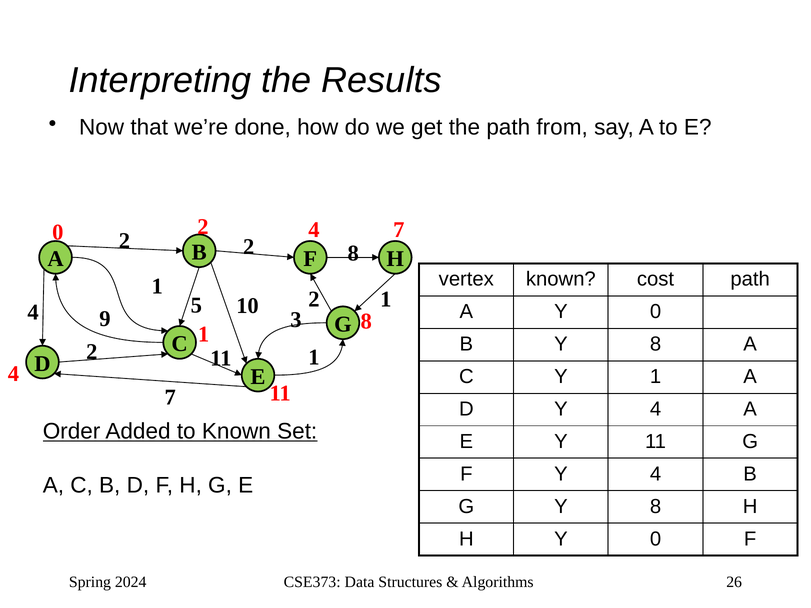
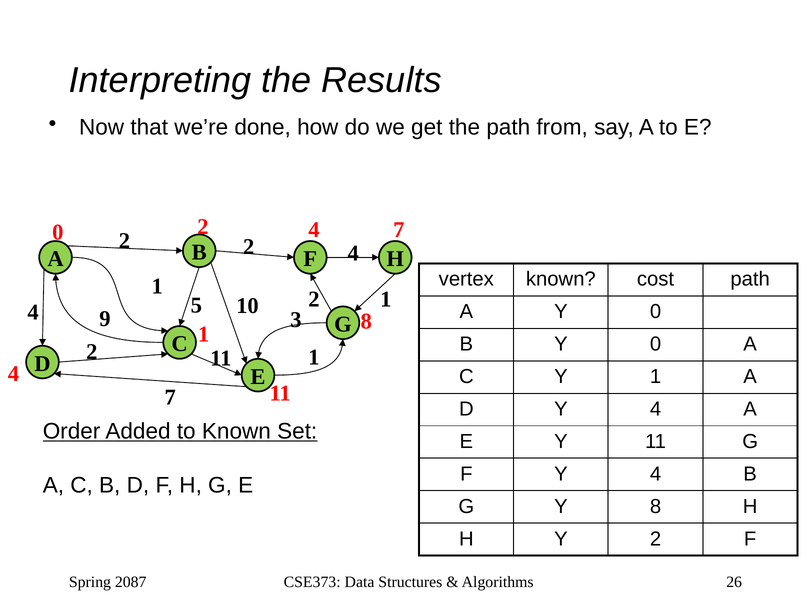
2 2 8: 8 -> 4 (353, 254)
B Y 8: 8 -> 0 (656, 344)
H Y 0: 0 -> 2 (656, 539)
2024: 2024 -> 2087 (131, 582)
